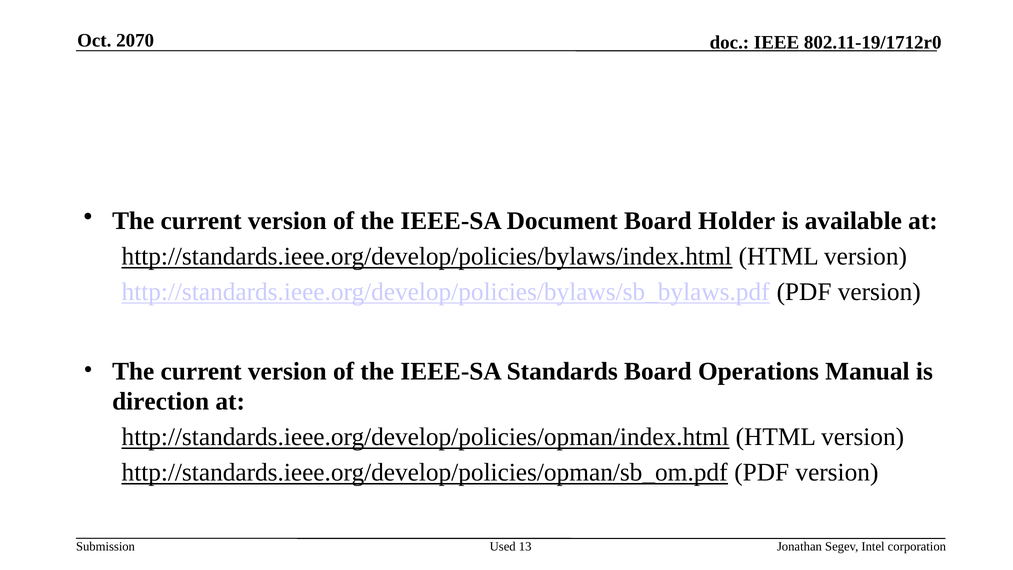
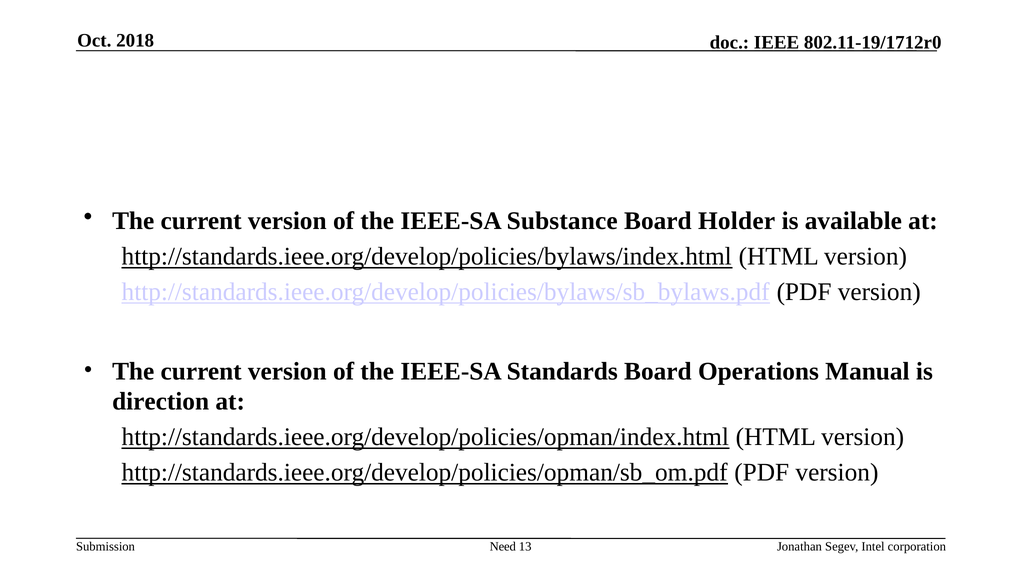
2070: 2070 -> 2018 (135, 40)
Document: Document -> Substance (562, 221)
Used: Used -> Need (503, 546)
